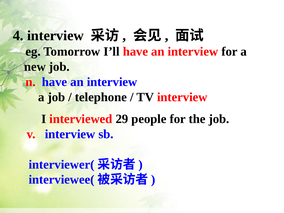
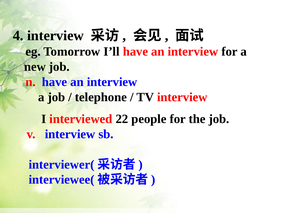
29: 29 -> 22 (122, 119)
